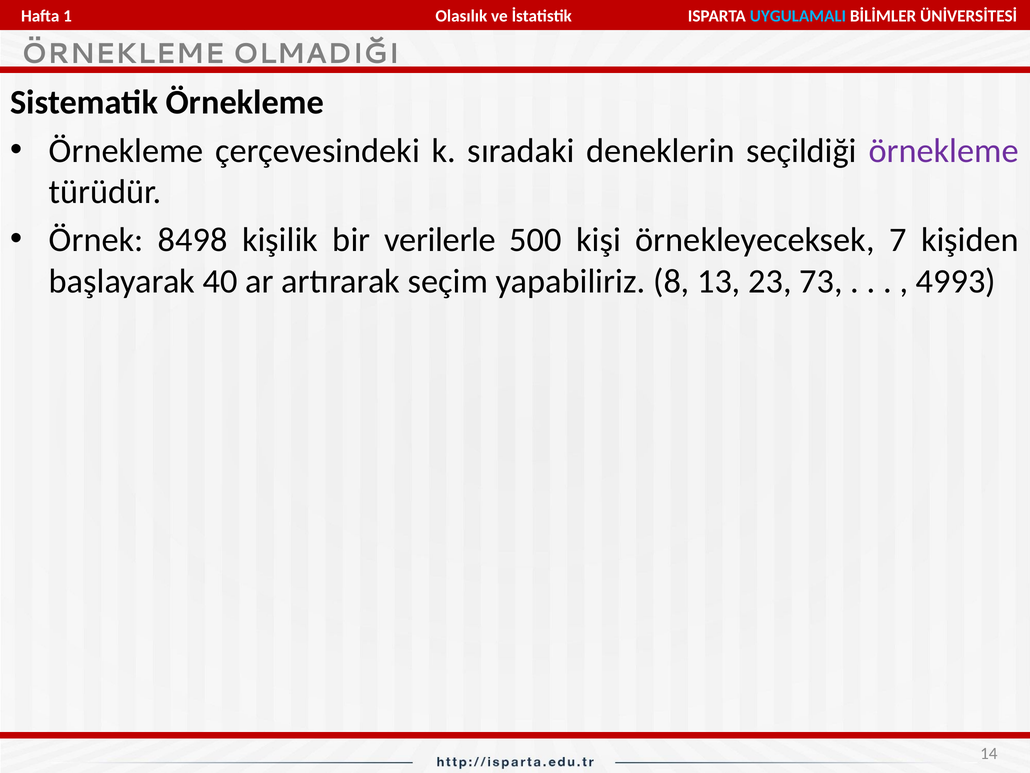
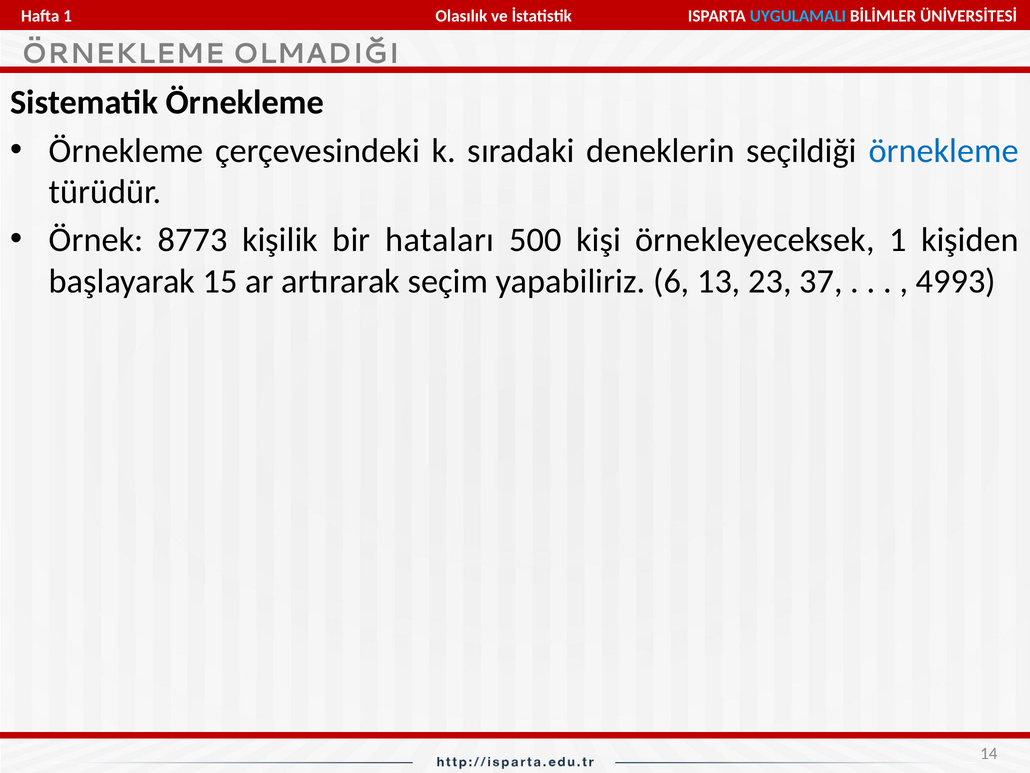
örnekleme colour: purple -> blue (944, 151)
8498: 8498 -> 8773 (193, 240)
verilerle: verilerle -> hataları (440, 240)
örnekleyeceksek 7: 7 -> 1 (898, 240)
40: 40 -> 15 (220, 281)
8: 8 -> 6 (671, 281)
73: 73 -> 37 (821, 281)
